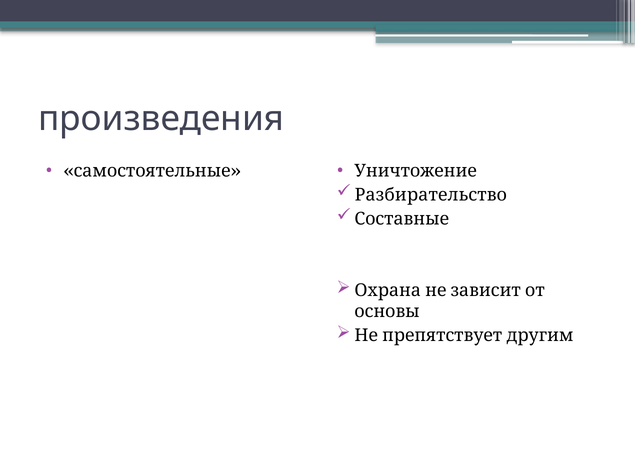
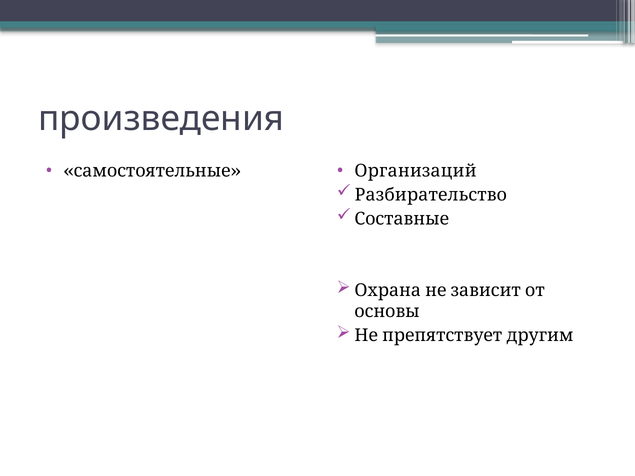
Уничтожение: Уничтожение -> Организаций (416, 171)
